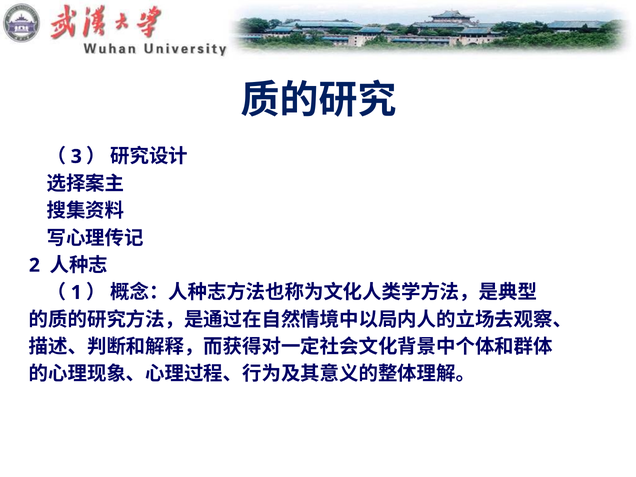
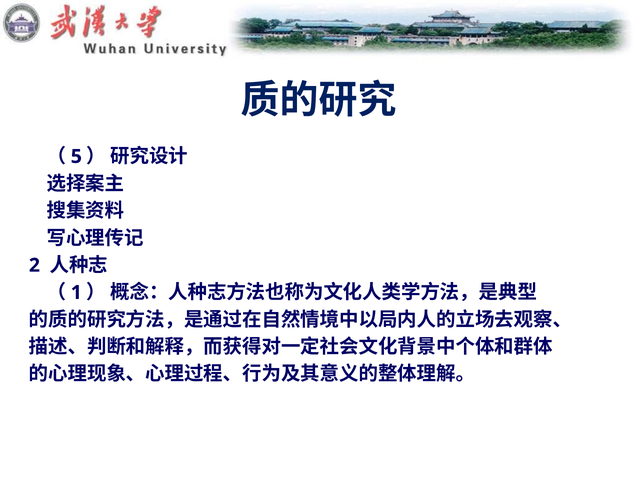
3: 3 -> 5 (76, 157)
